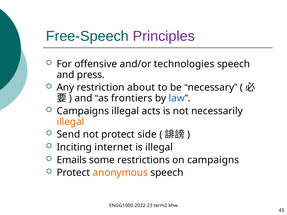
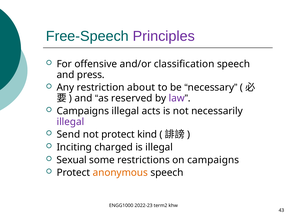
technologies: technologies -> classification (184, 64)
frontiers: frontiers -> reserved (132, 98)
law colour: blue -> purple (177, 98)
illegal colour: orange -> purple (70, 122)
side: side -> kind (147, 135)
internet: internet -> charged (114, 147)
Emails: Emails -> Sexual (72, 160)
